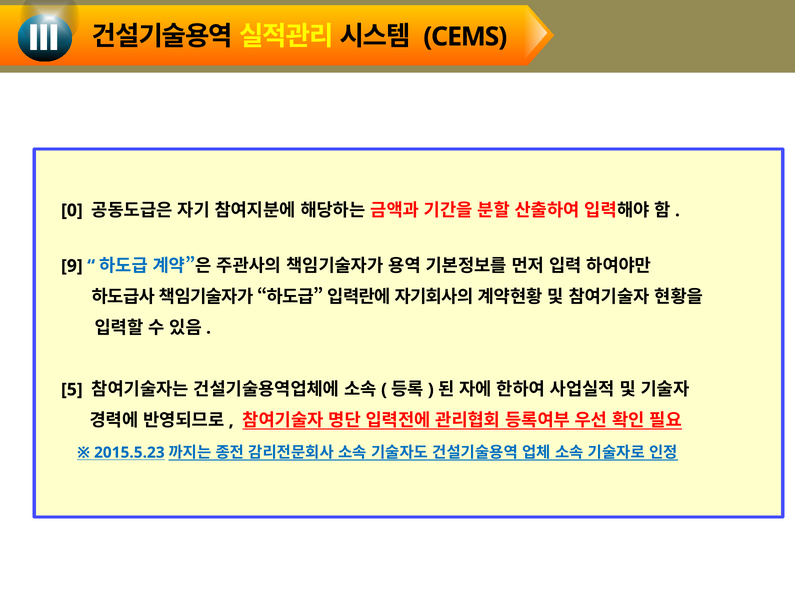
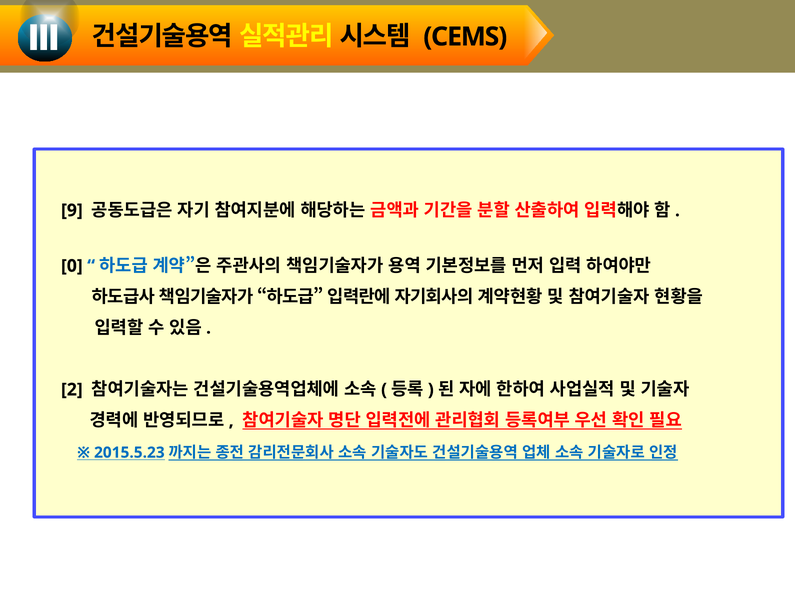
0: 0 -> 9 (72, 210)
9: 9 -> 0 (72, 266)
5: 5 -> 2 (72, 390)
